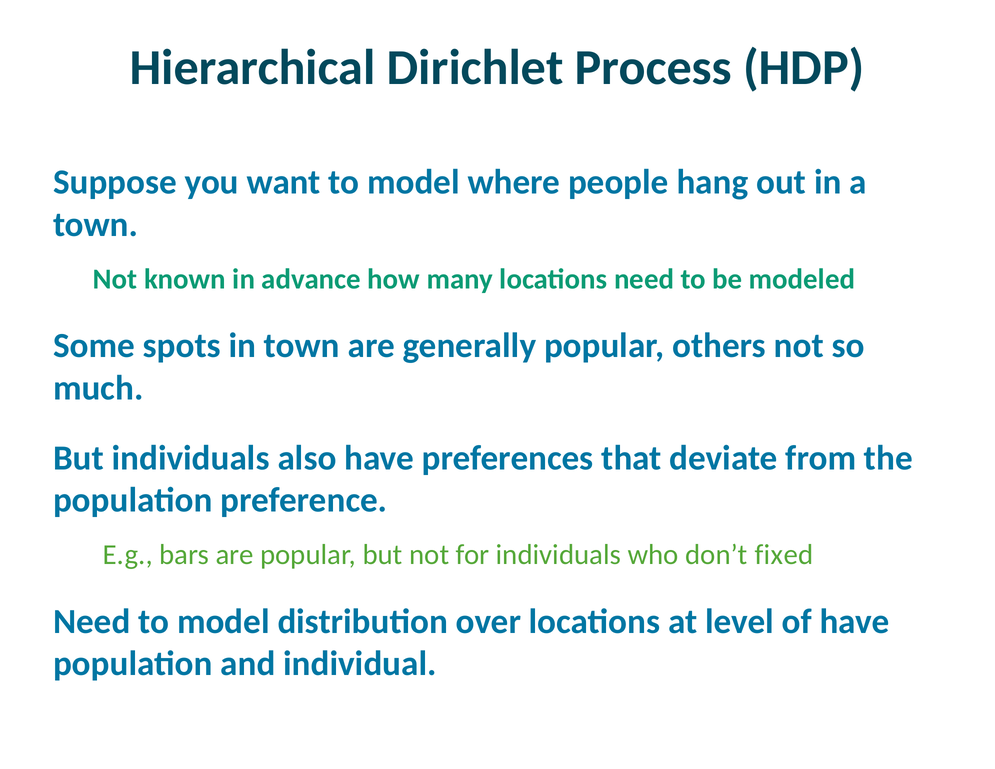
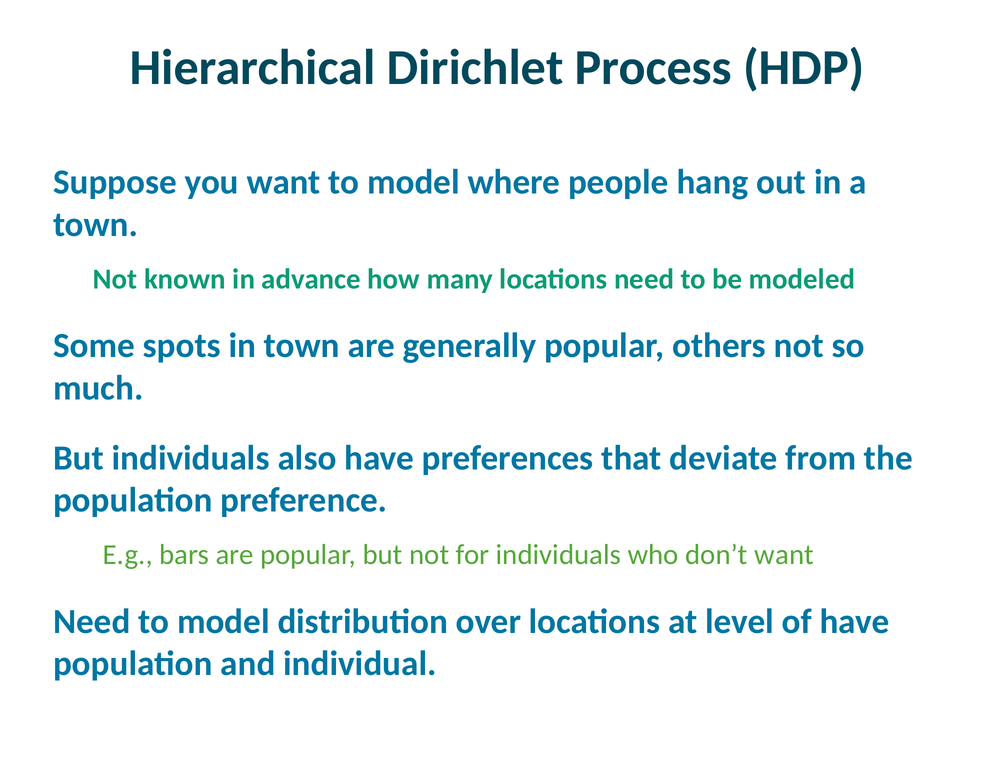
don’t fixed: fixed -> want (784, 555)
